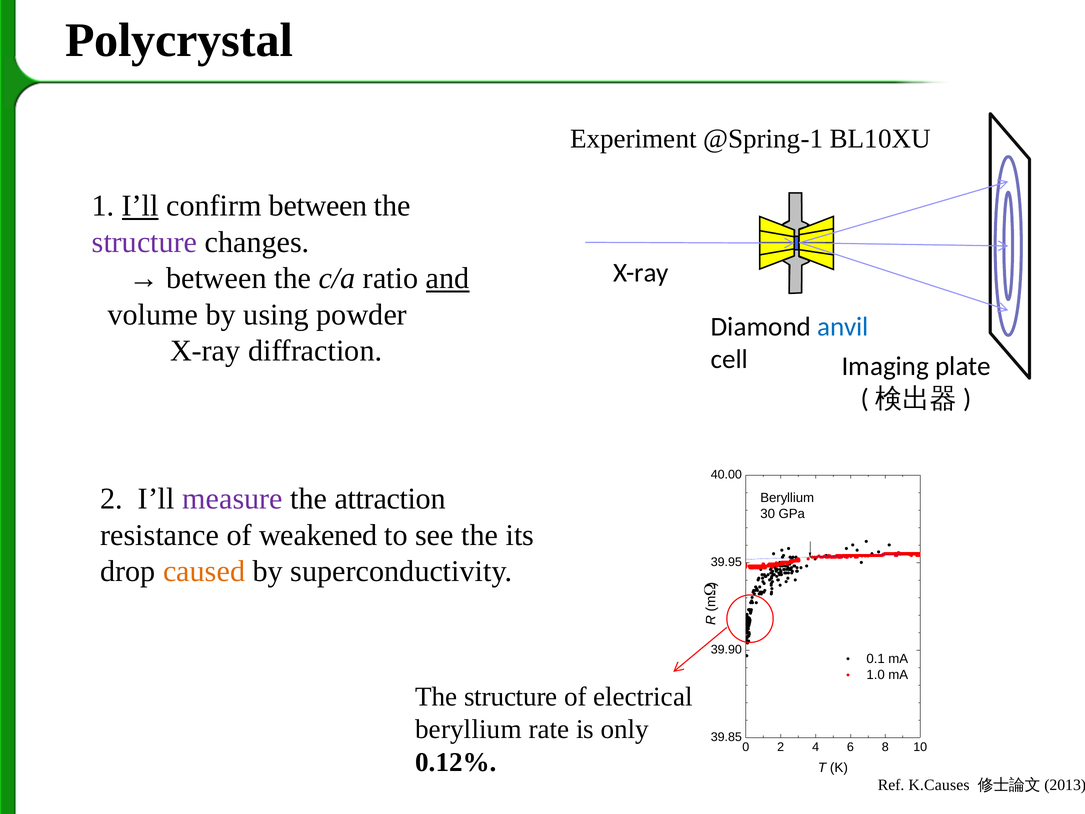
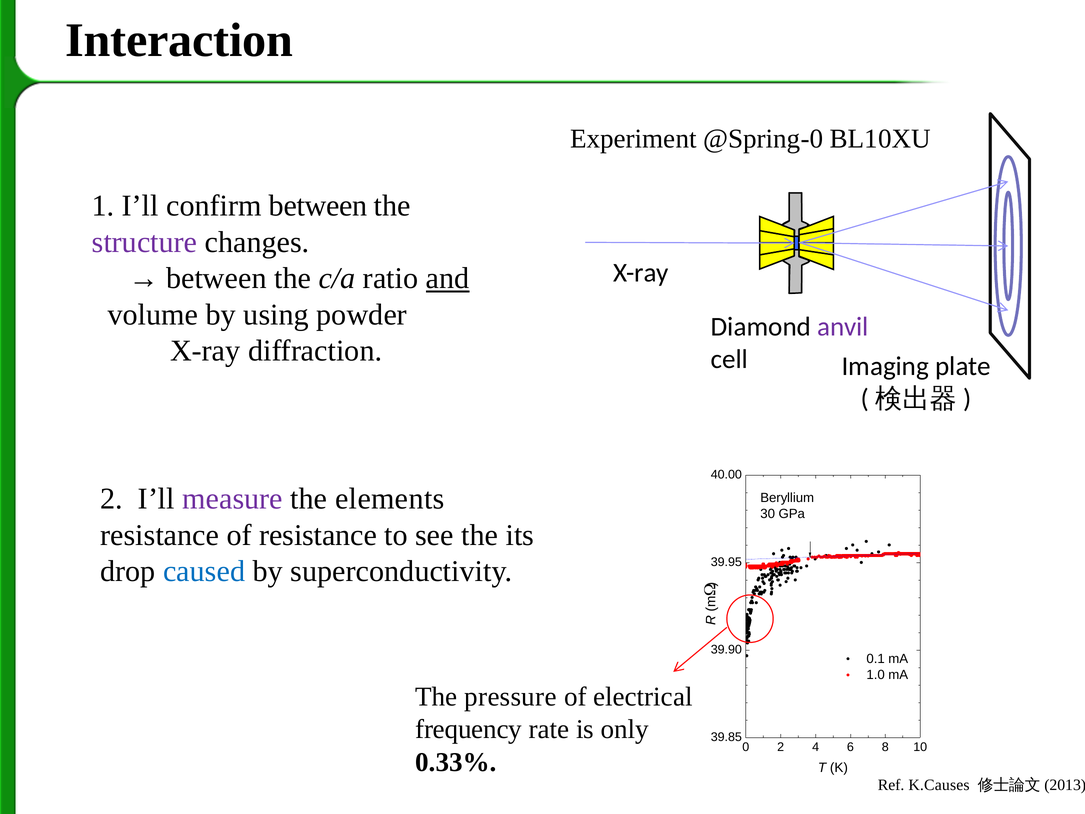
Polycrystal: Polycrystal -> Interaction (179, 40)
@Spring-1: @Spring-1 -> @Spring-0 (763, 139)
I’ll underline: present -> none (140, 206)
anvil colour: blue -> purple (843, 327)
attraction: attraction -> elements (390, 499)
of weakened: weakened -> resistance (318, 535)
caused colour: orange -> blue (204, 571)
structure: structure -> pressure (511, 697)
beryllium: beryllium -> frequency (469, 729)
0.12%: 0.12% -> 0.33% (456, 762)
